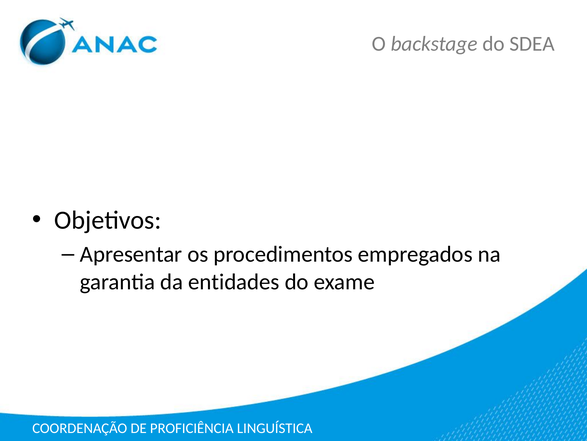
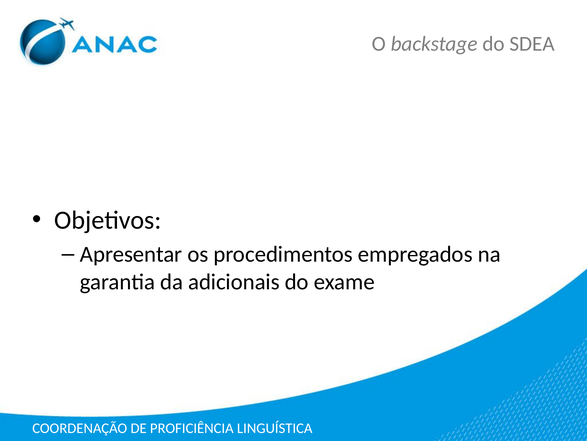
entidades: entidades -> adicionais (234, 281)
